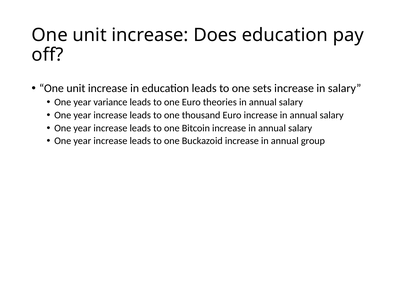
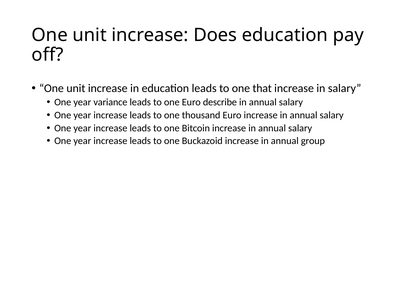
sets: sets -> that (262, 89)
theories: theories -> describe (220, 102)
